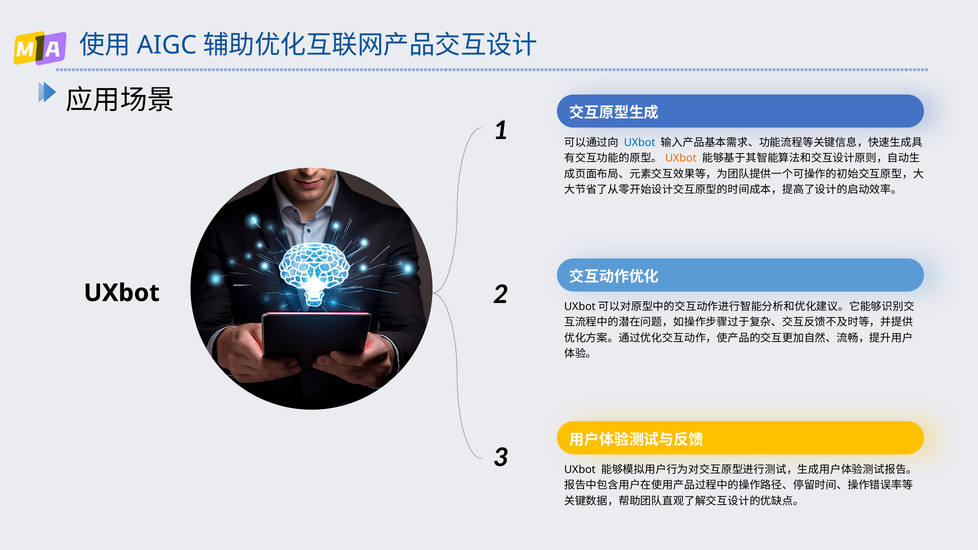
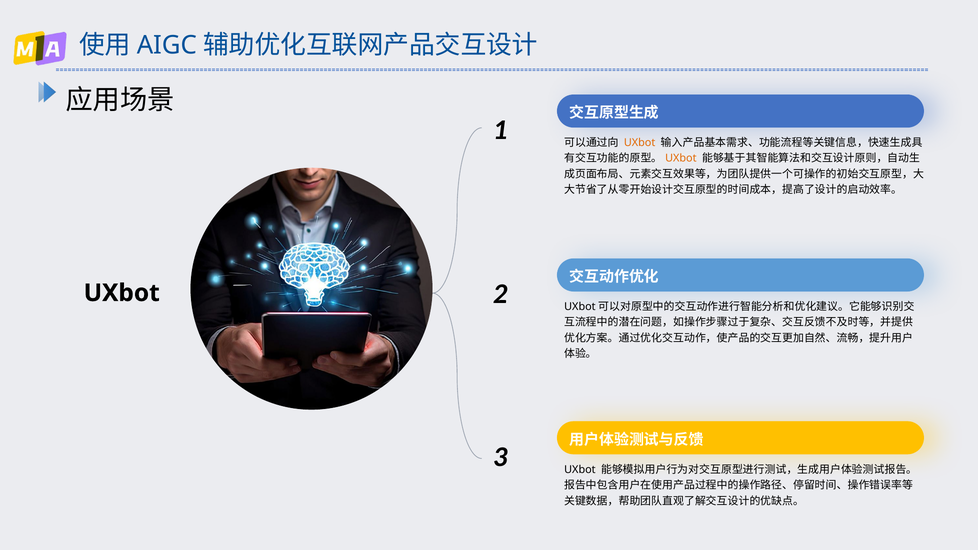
UXbot colour: blue -> orange (640, 143)
